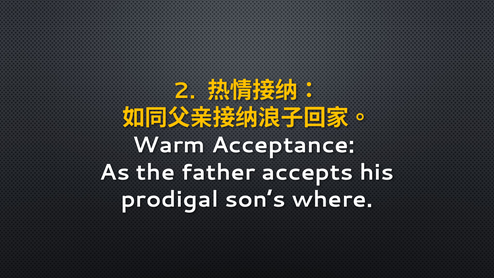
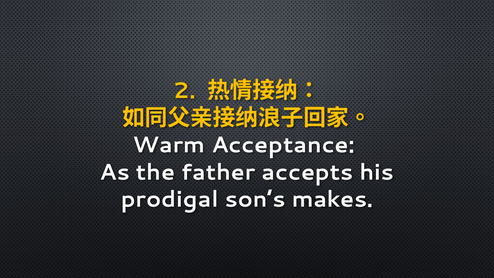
where: where -> makes (332, 199)
